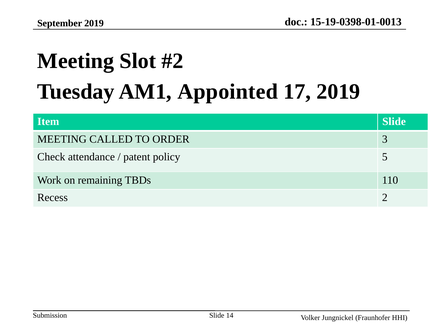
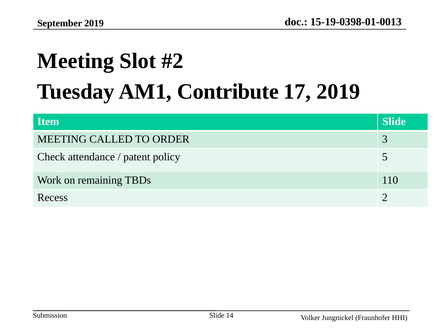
Appointed: Appointed -> Contribute (228, 92)
